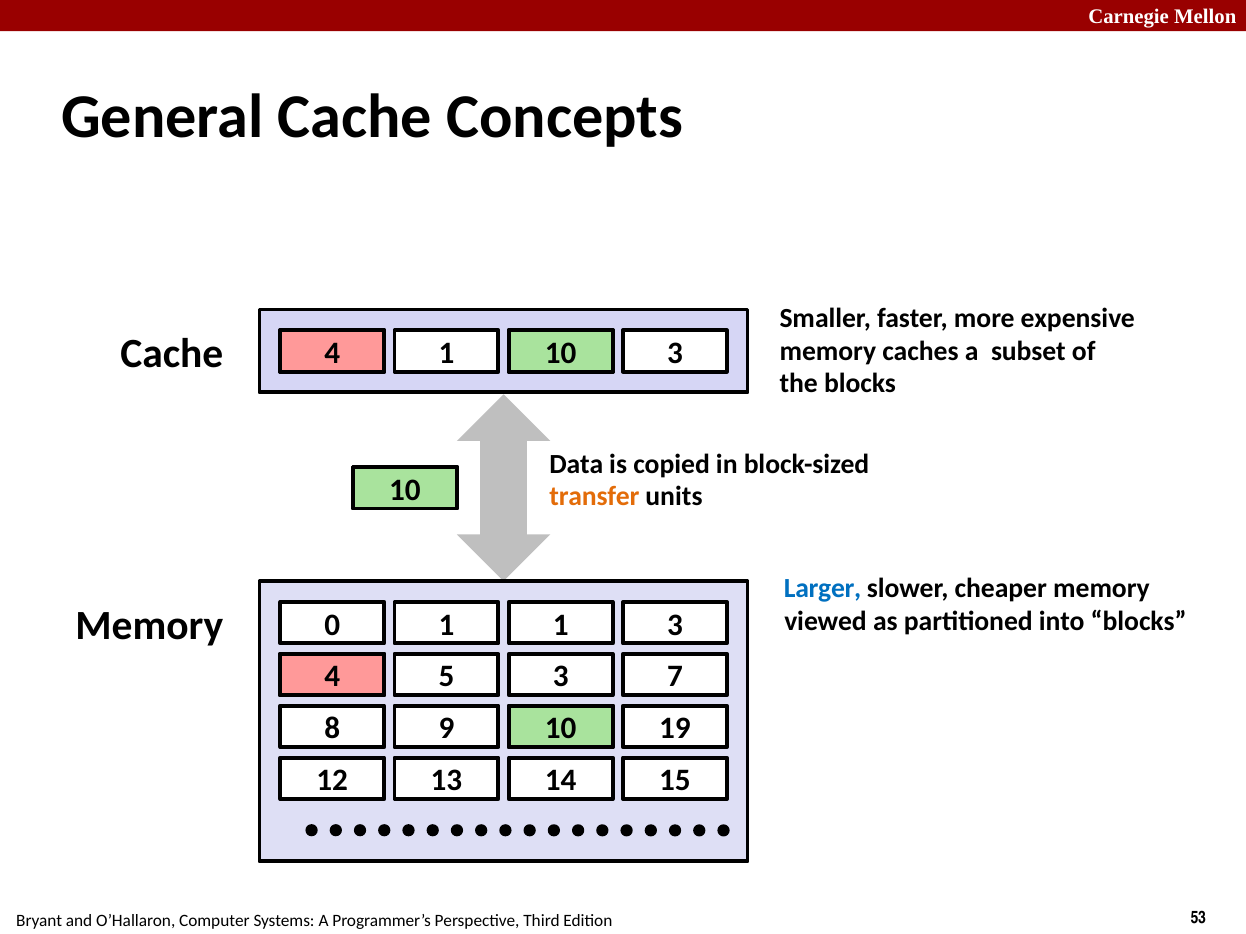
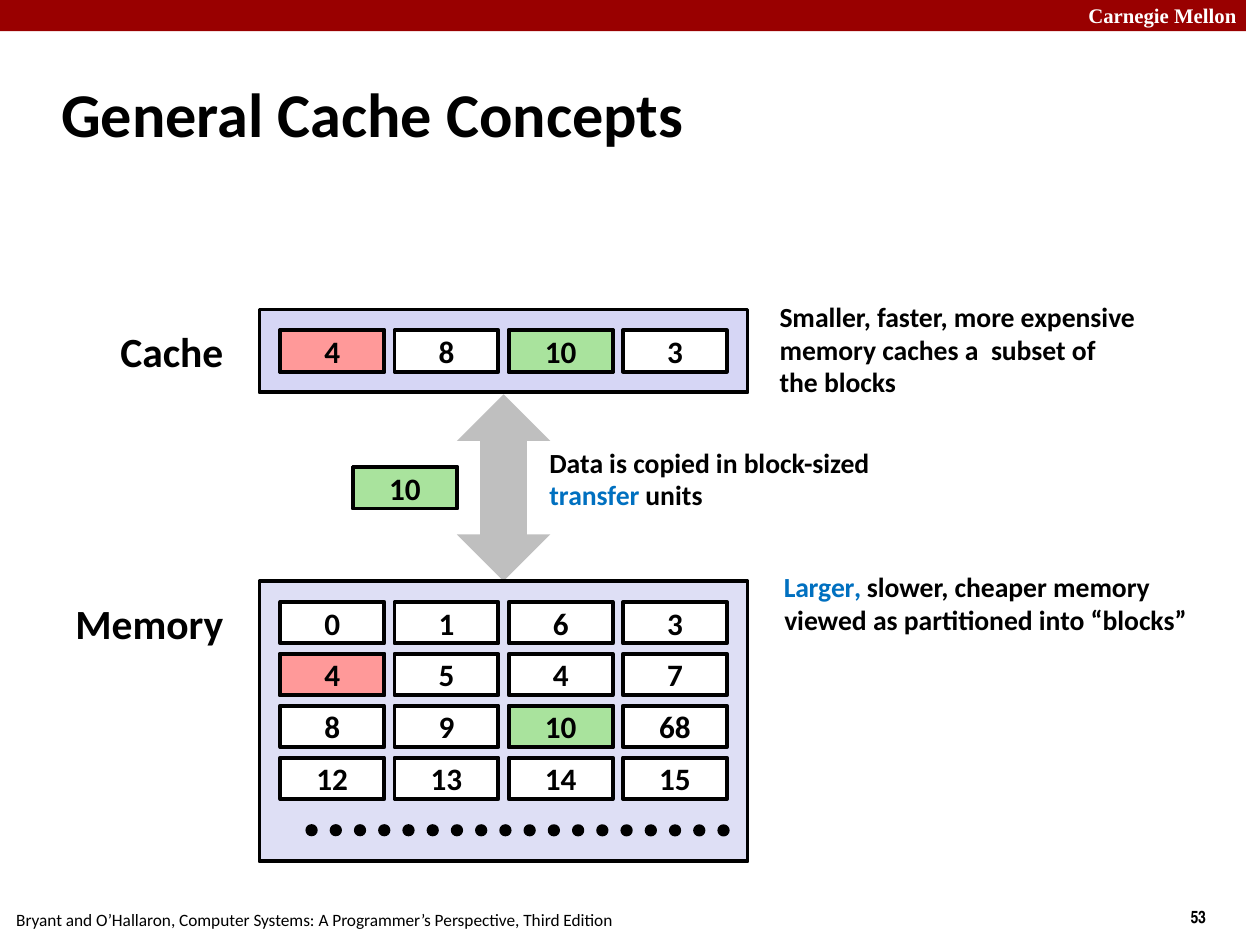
1: 1 -> 8 (446, 353)
transfer colour: orange -> blue (594, 497)
1 1: 1 -> 6 (561, 625)
5 3: 3 -> 4 (561, 677)
19: 19 -> 68 (675, 729)
